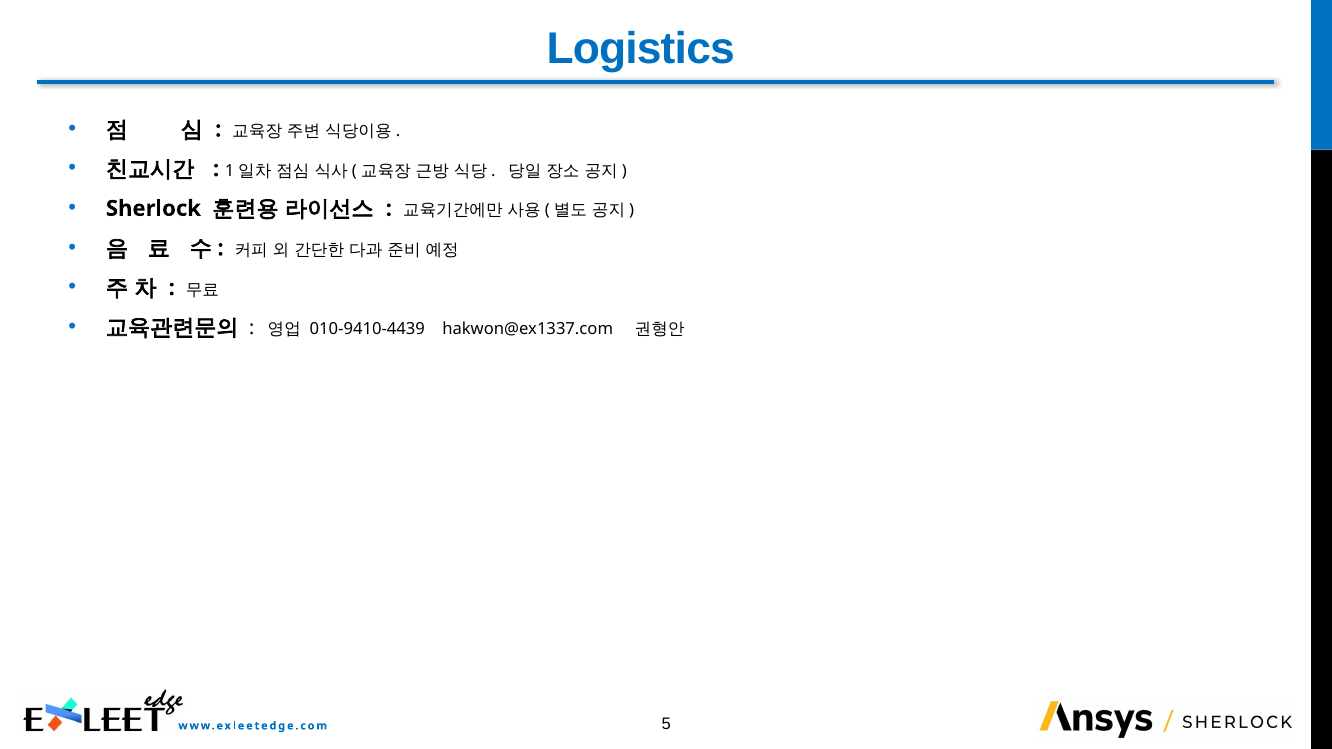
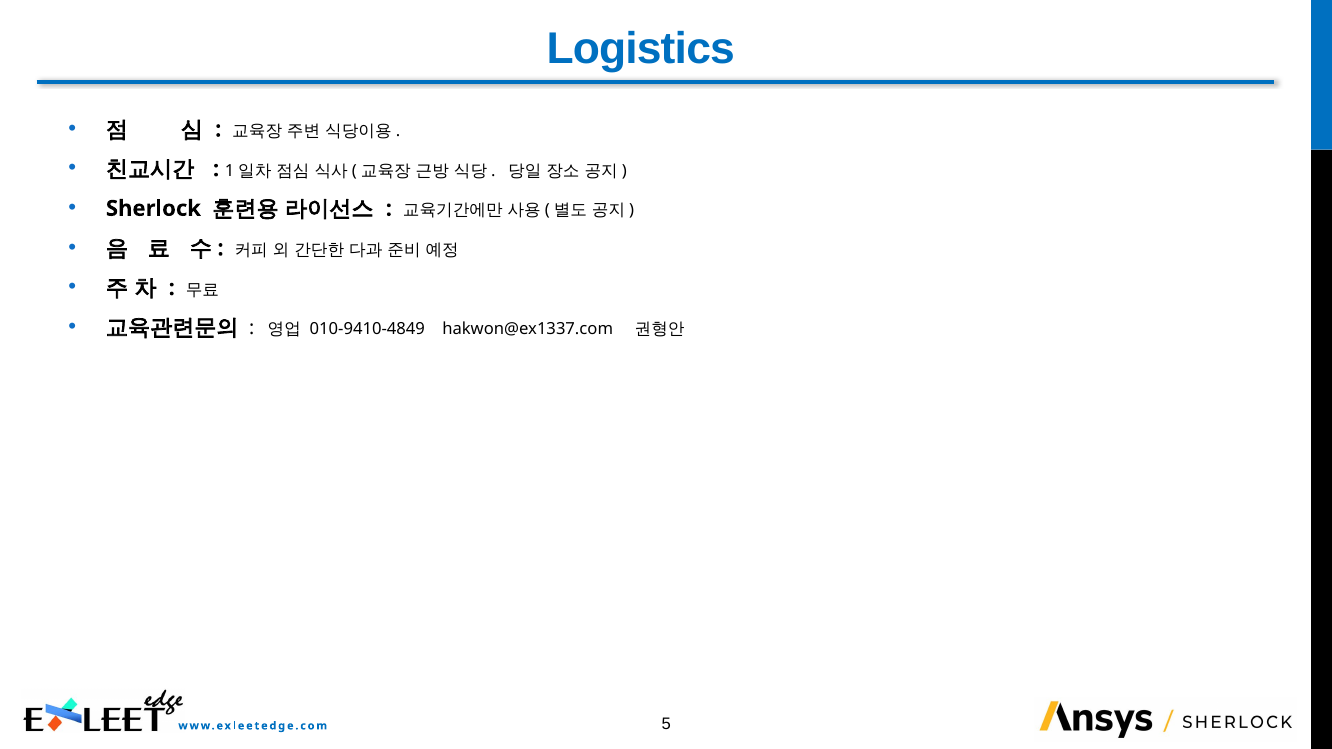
010-9410-4439: 010-9410-4439 -> 010-9410-4849 (367, 329)
